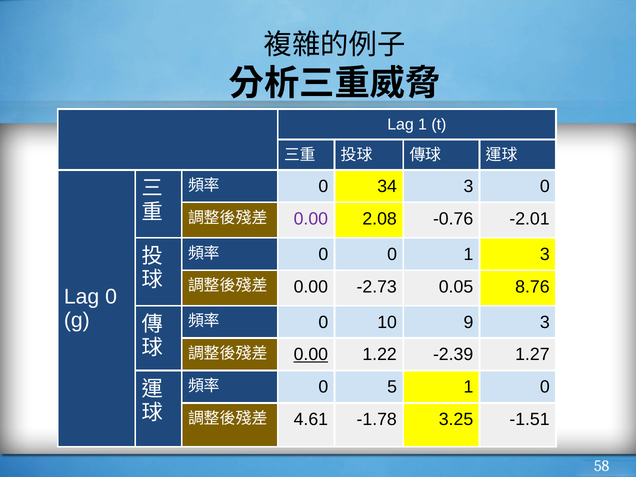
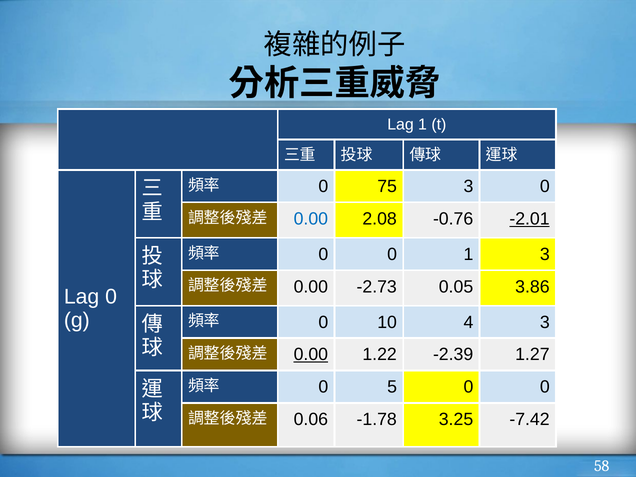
34: 34 -> 75 (387, 186)
0.00 colour: purple -> blue (311, 219)
-2.01 underline: none -> present (530, 219)
8.76: 8.76 -> 3.86 (532, 287)
9: 9 -> 4 (468, 322)
5 1: 1 -> 0 (468, 387)
4.61: 4.61 -> 0.06 (311, 419)
-1.51: -1.51 -> -7.42 (530, 419)
